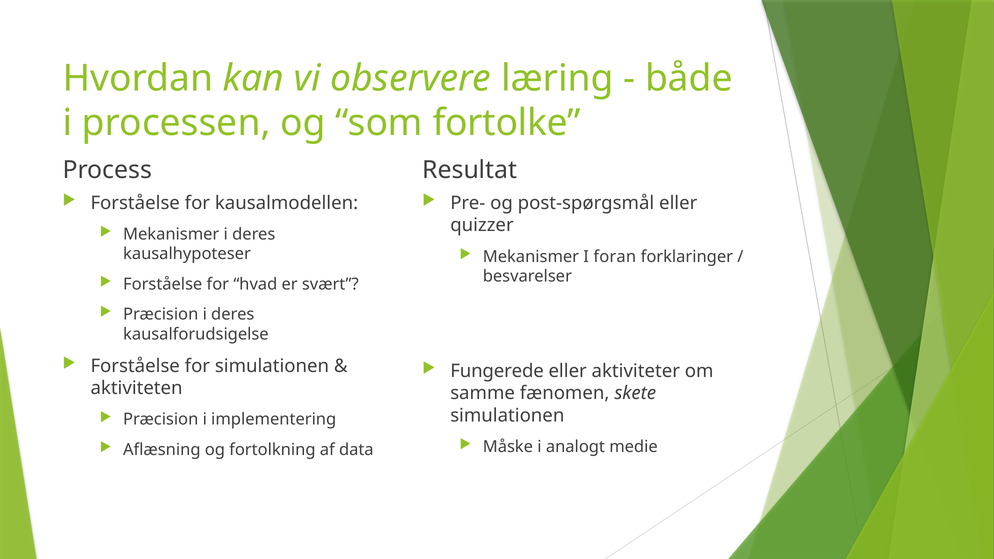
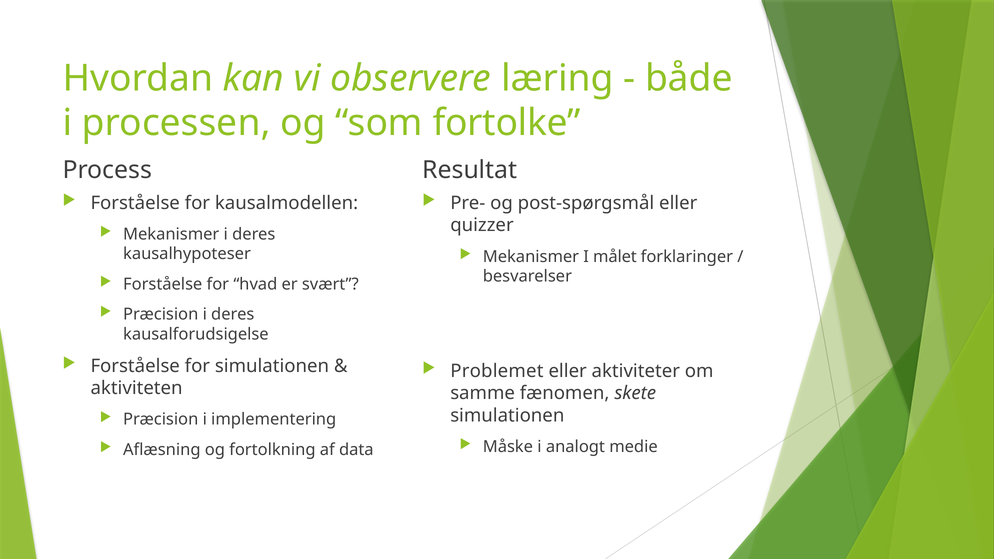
foran: foran -> målet (615, 257)
Fungerede: Fungerede -> Problemet (497, 371)
